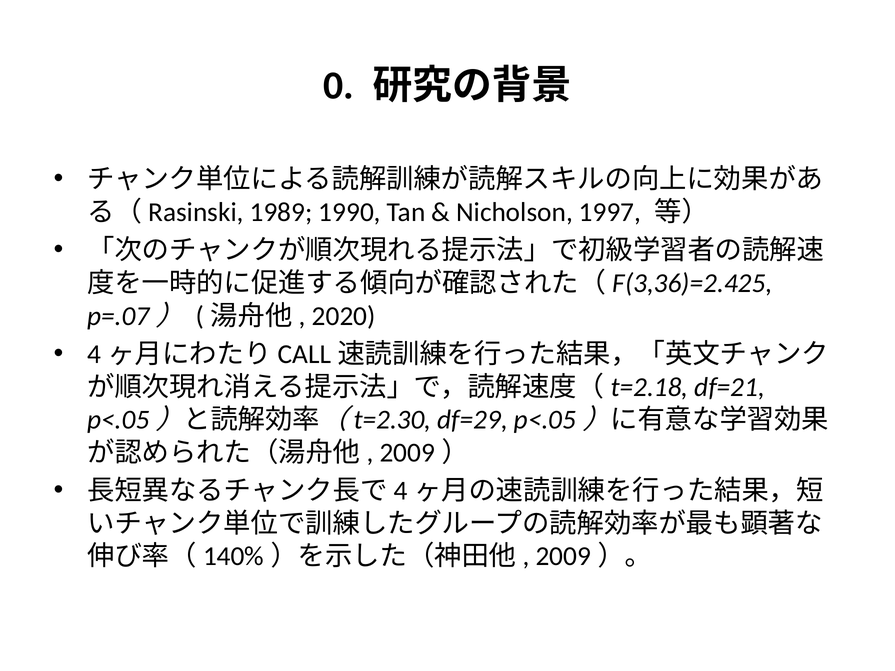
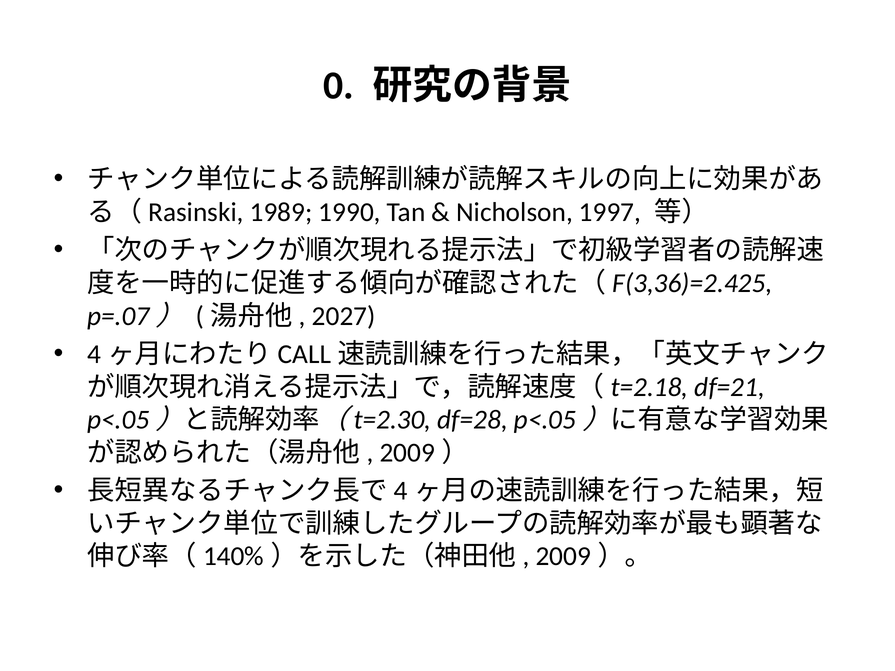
2020: 2020 -> 2027 (344, 316)
df=29: df=29 -> df=28 (473, 420)
